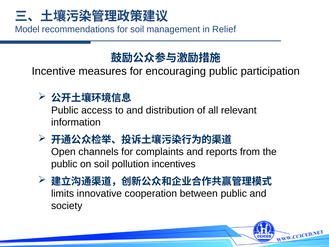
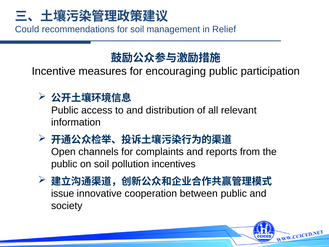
Model: Model -> Could (27, 29)
limits: limits -> issue (63, 193)
